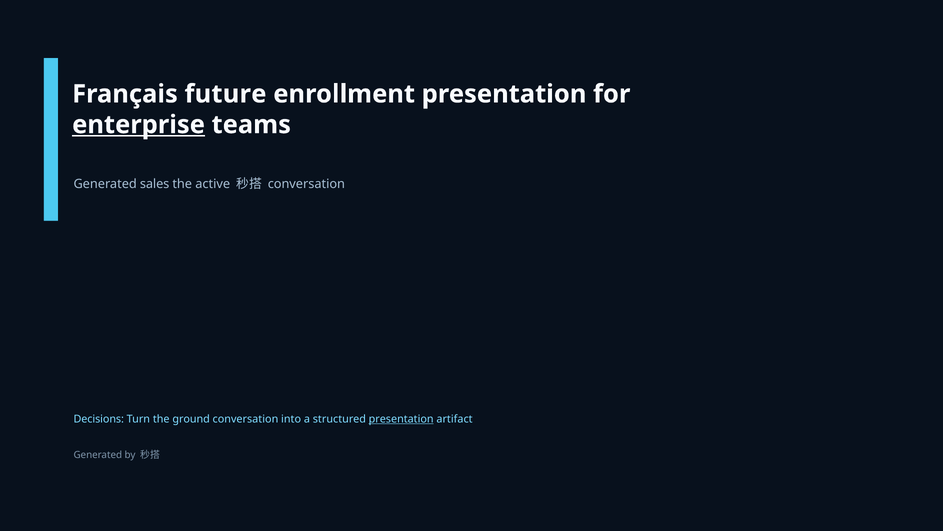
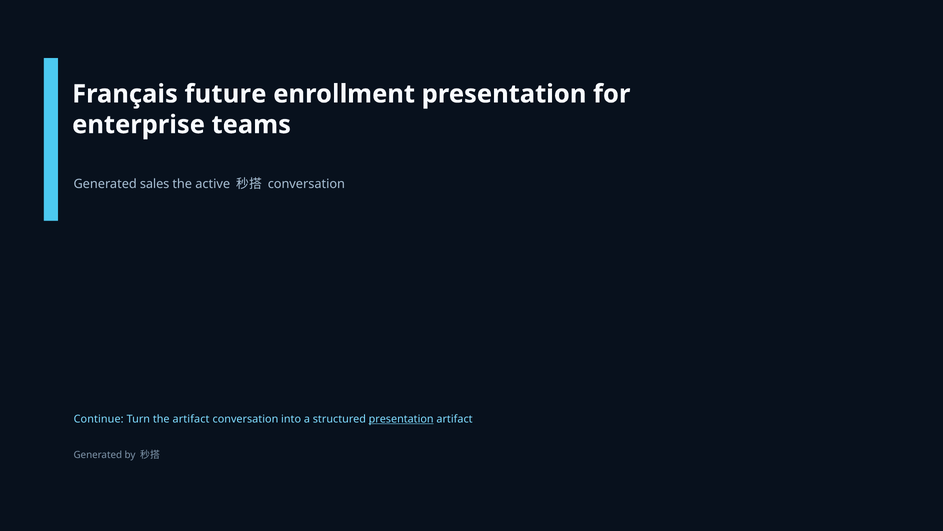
enterprise underline: present -> none (139, 125)
Decisions: Decisions -> Continue (99, 419)
the ground: ground -> artifact (191, 419)
